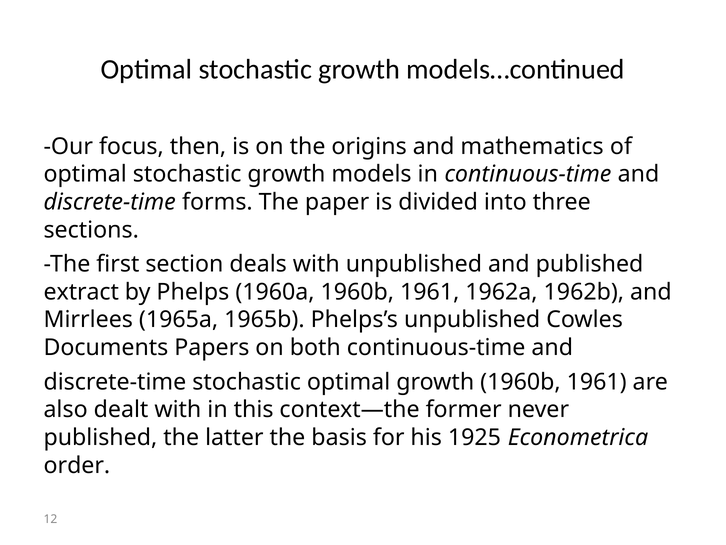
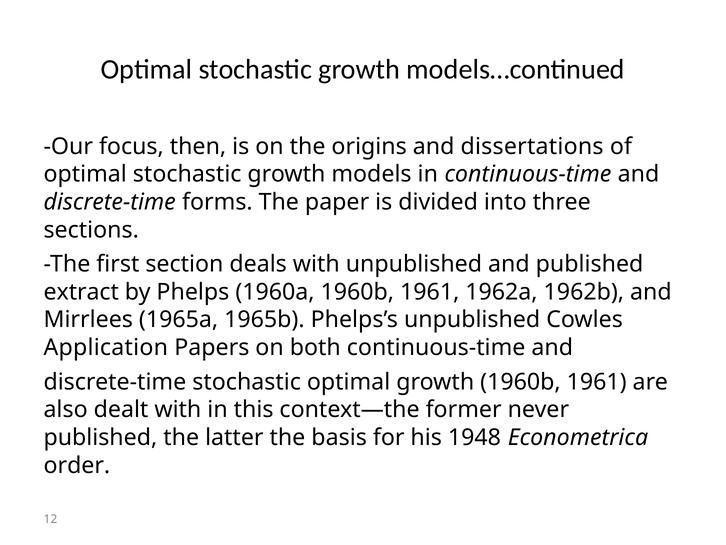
mathematics: mathematics -> dissertations (532, 146)
Documents: Documents -> Application (106, 347)
1925: 1925 -> 1948 (474, 437)
